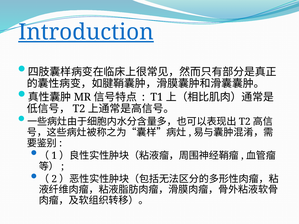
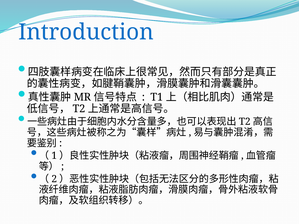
Introduction underline: present -> none (86, 32)
